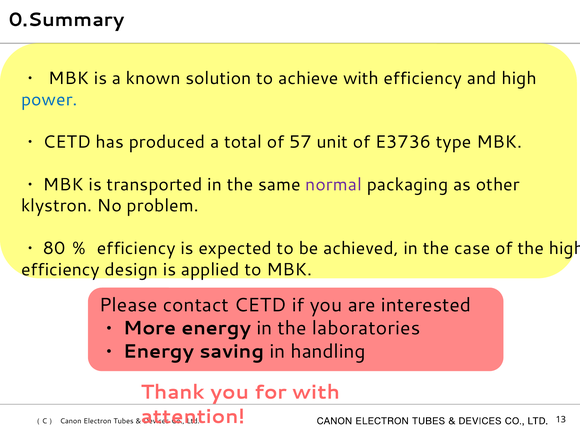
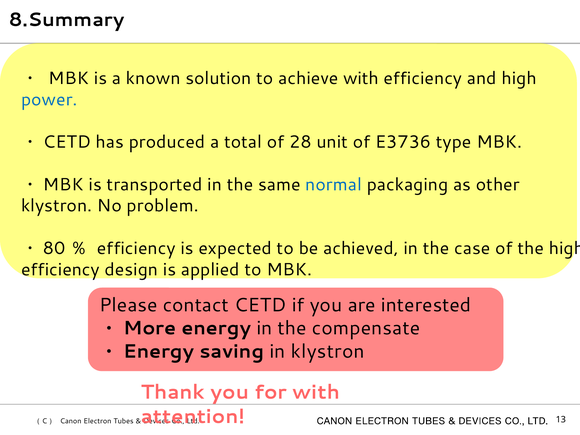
0.Summary: 0.Summary -> 8.Summary (67, 20)
57: 57 -> 28 (300, 142)
normal colour: purple -> blue (334, 185)
laboratories: laboratories -> compensate (366, 328)
in handling: handling -> klystron (328, 351)
